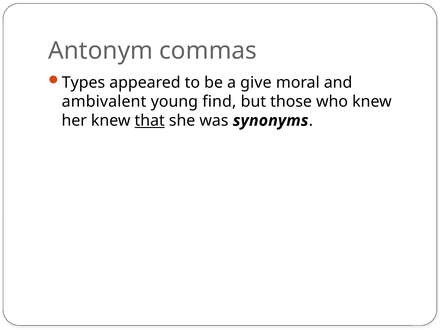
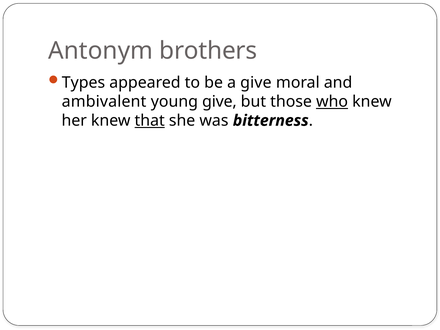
commas: commas -> brothers (208, 51)
young find: find -> give (219, 102)
who underline: none -> present (332, 102)
synonyms: synonyms -> bitterness (271, 121)
